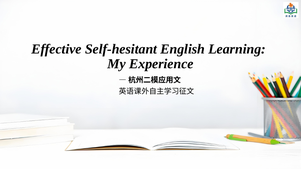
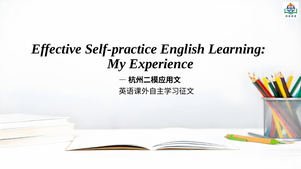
Self-hesitant: Self-hesitant -> Self-practice (121, 49)
